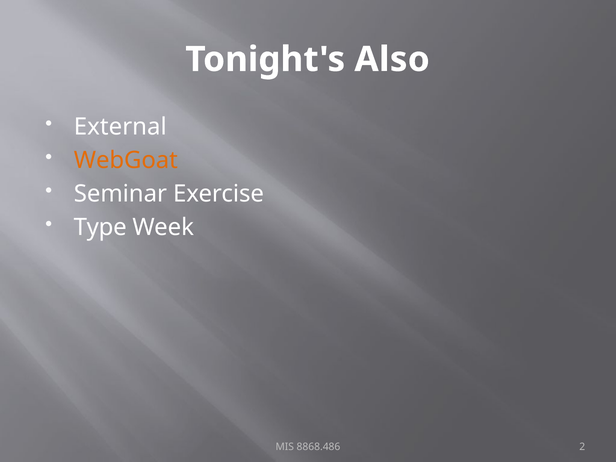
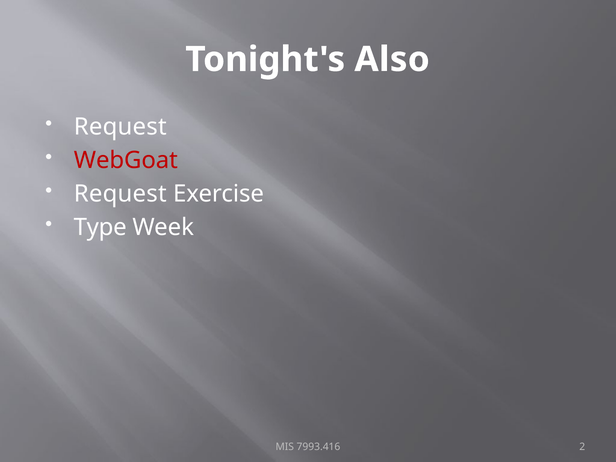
External: External -> Request (120, 127)
WebGoat colour: orange -> red (126, 160)
Seminar: Seminar -> Request (120, 194)
8868.486: 8868.486 -> 7993.416 (318, 447)
